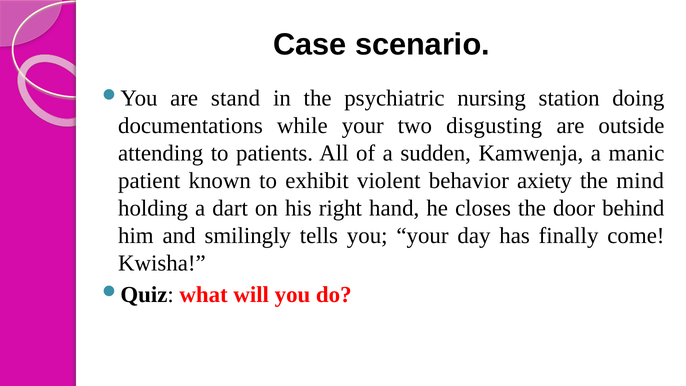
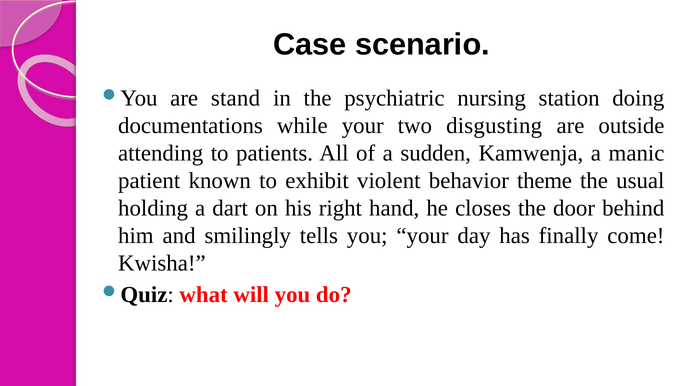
axiety: axiety -> theme (545, 181)
mind: mind -> usual (640, 181)
